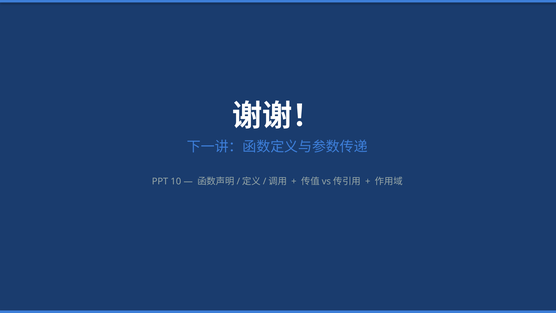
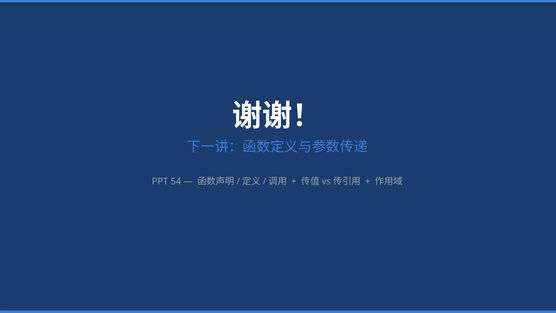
10: 10 -> 54 (176, 181)
